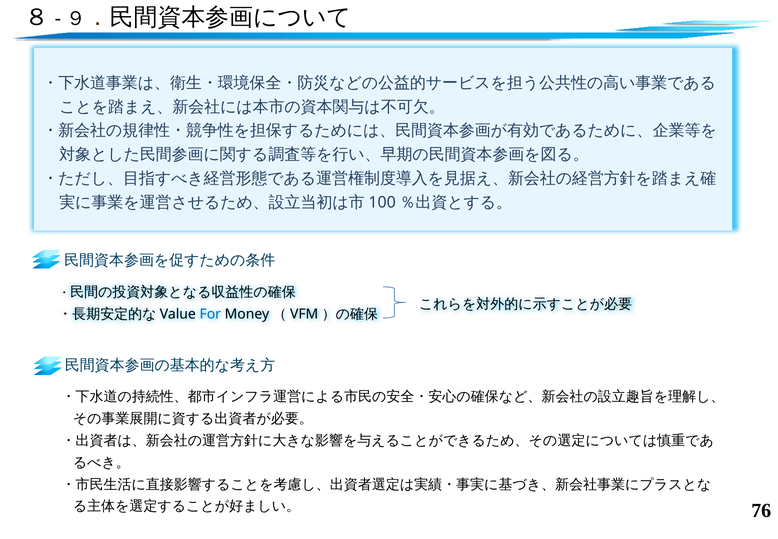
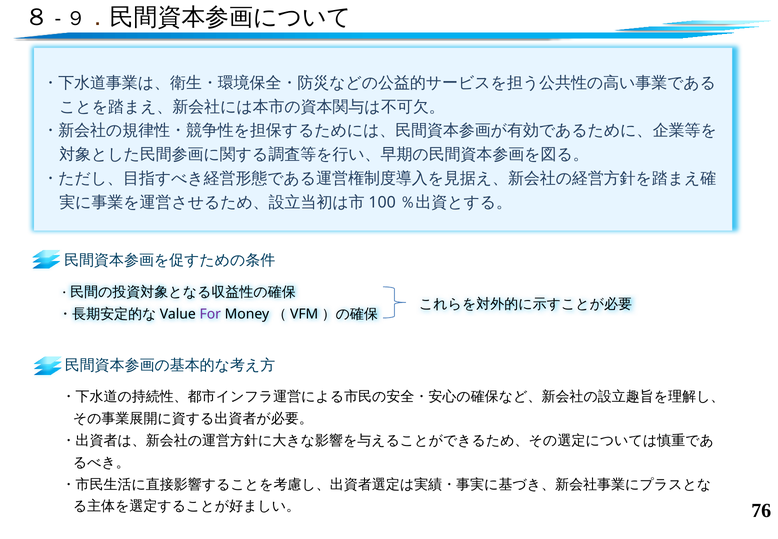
For colour: blue -> purple (210, 314)
